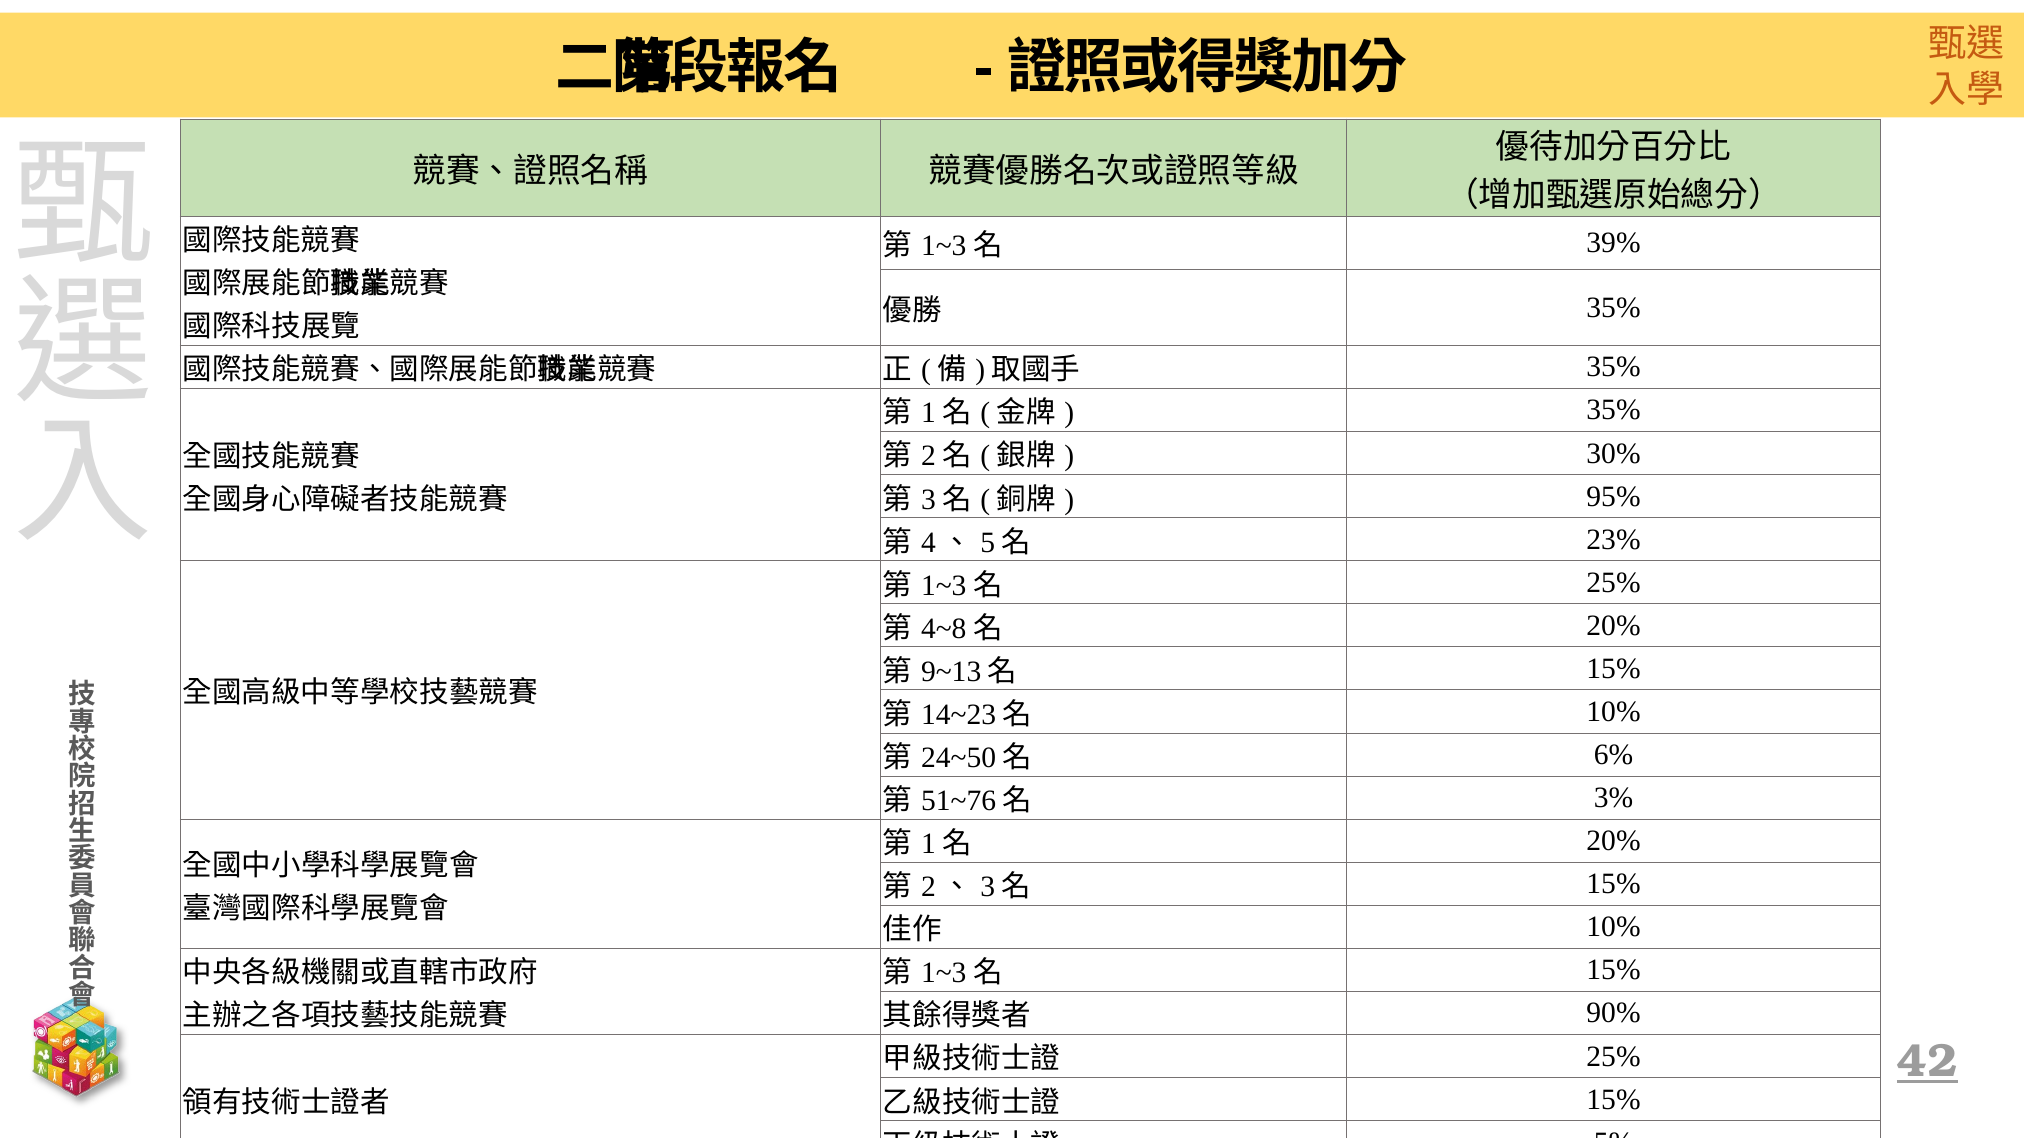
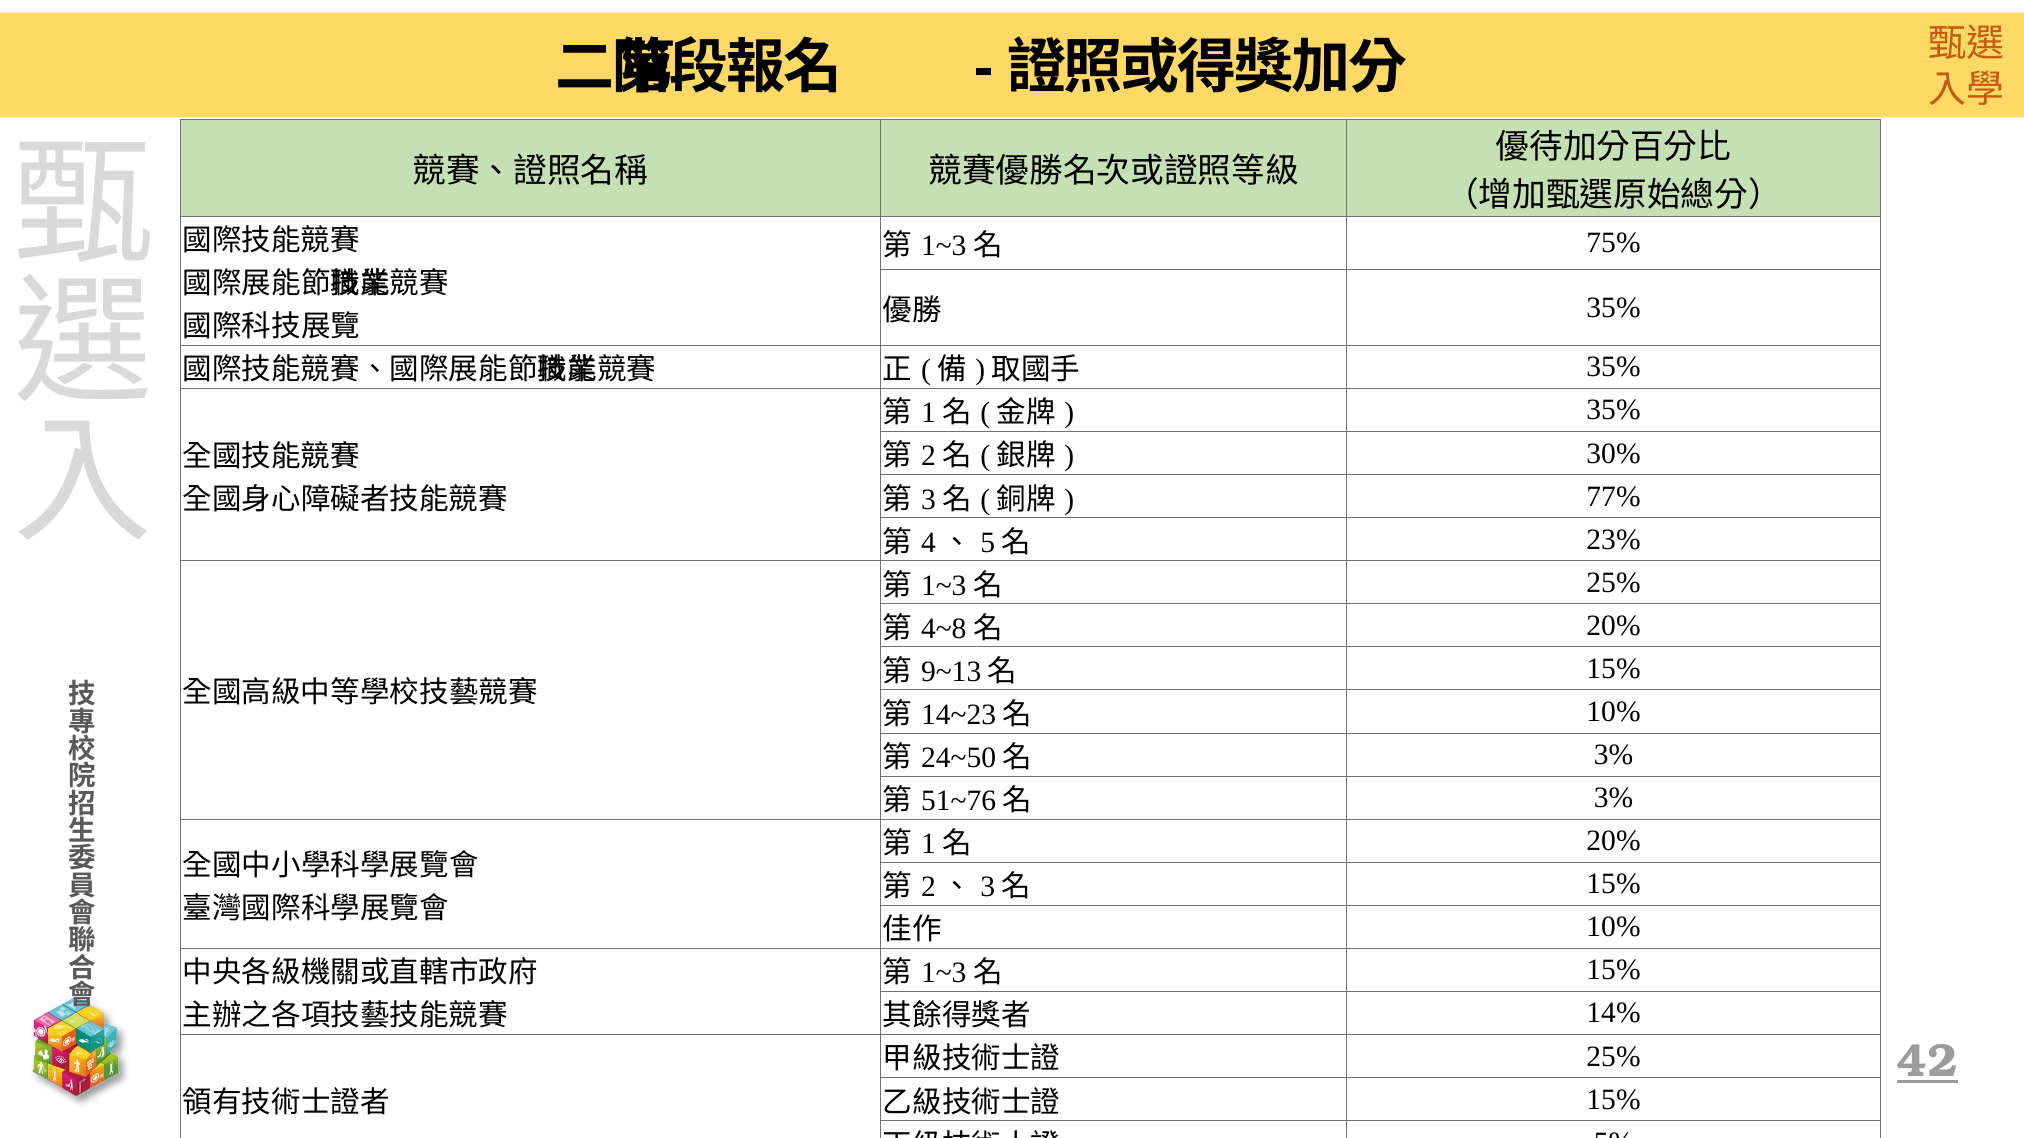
39%: 39% -> 75% (1614, 243)
95%: 95% -> 77% (1614, 497)
6%: 6% -> 3% (1614, 755)
90%: 90% -> 14% (1614, 1014)
